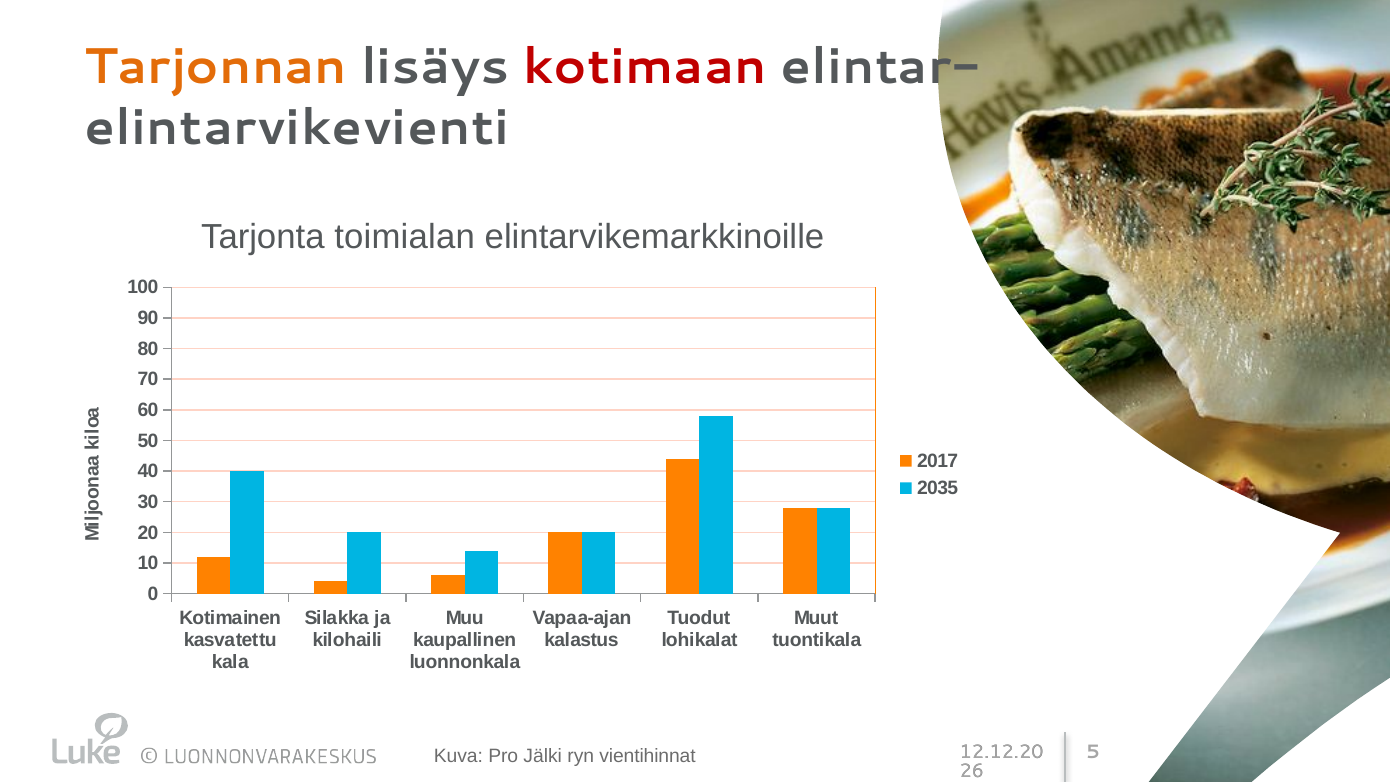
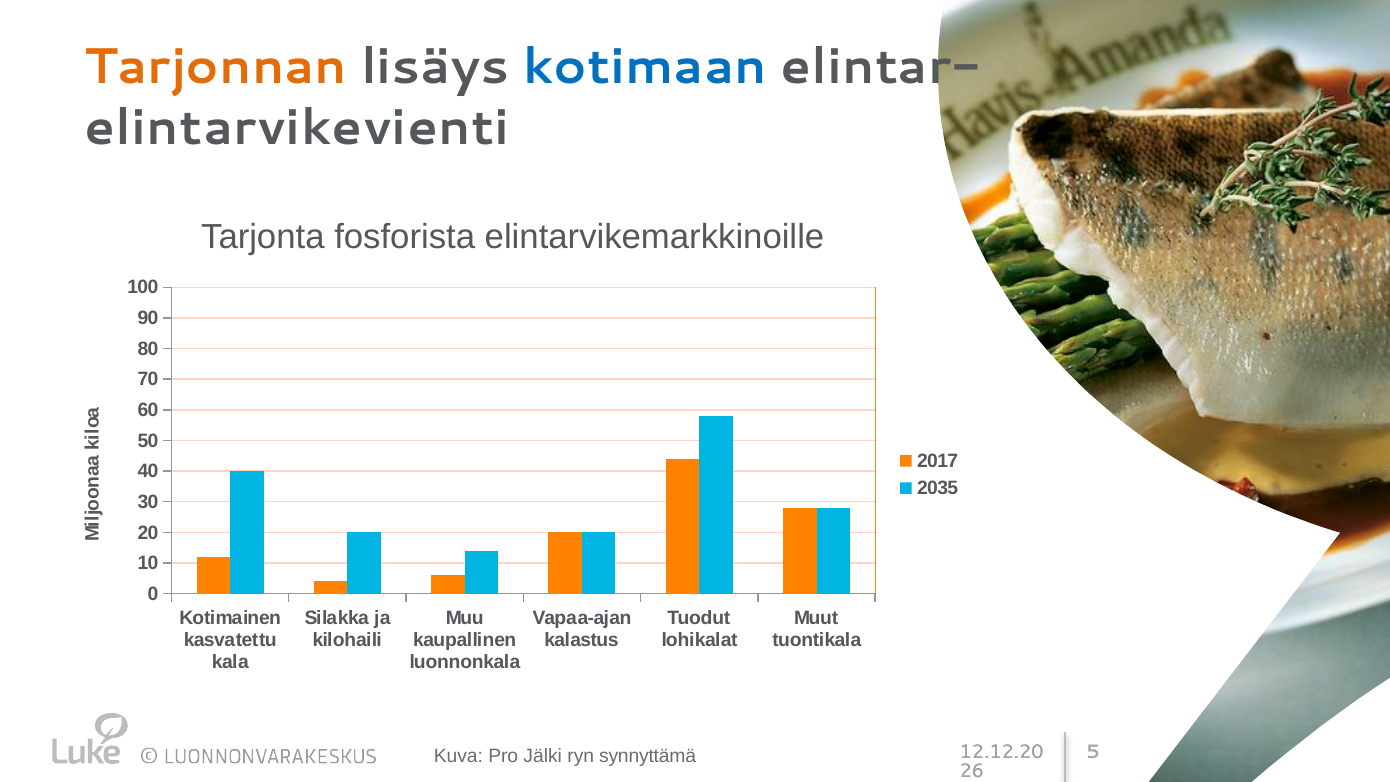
kotimaan colour: red -> blue (645, 67)
toimialan: toimialan -> fosforista (405, 237)
vientihinnat: vientihinnat -> synnyttämä (648, 756)
